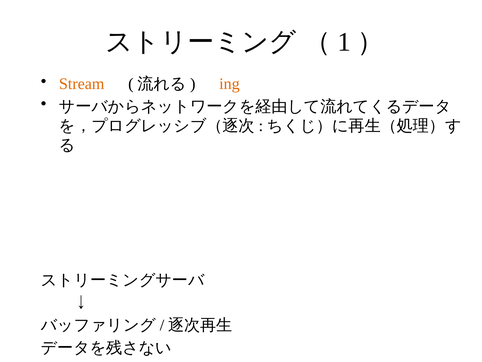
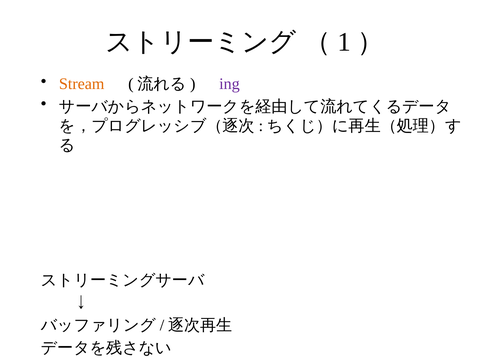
ing colour: orange -> purple (229, 84)
